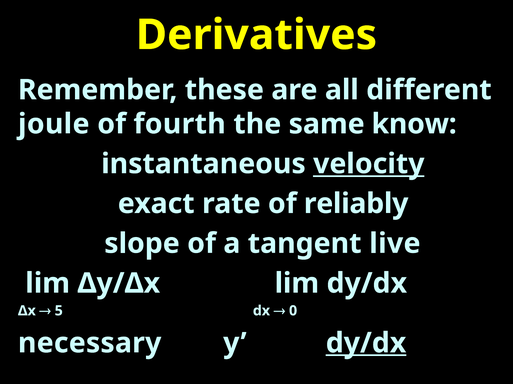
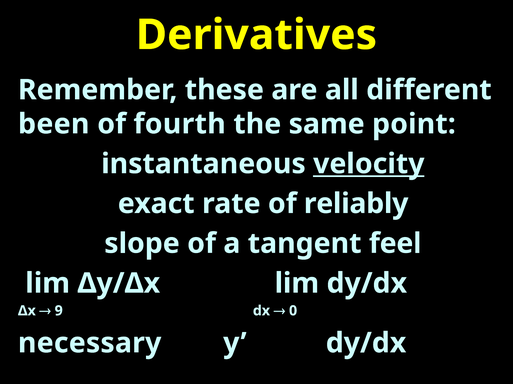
joule: joule -> been (54, 124)
know: know -> point (414, 124)
live: live -> feel (395, 244)
5: 5 -> 9 (59, 311)
dy/dx underline: present -> none (366, 344)
